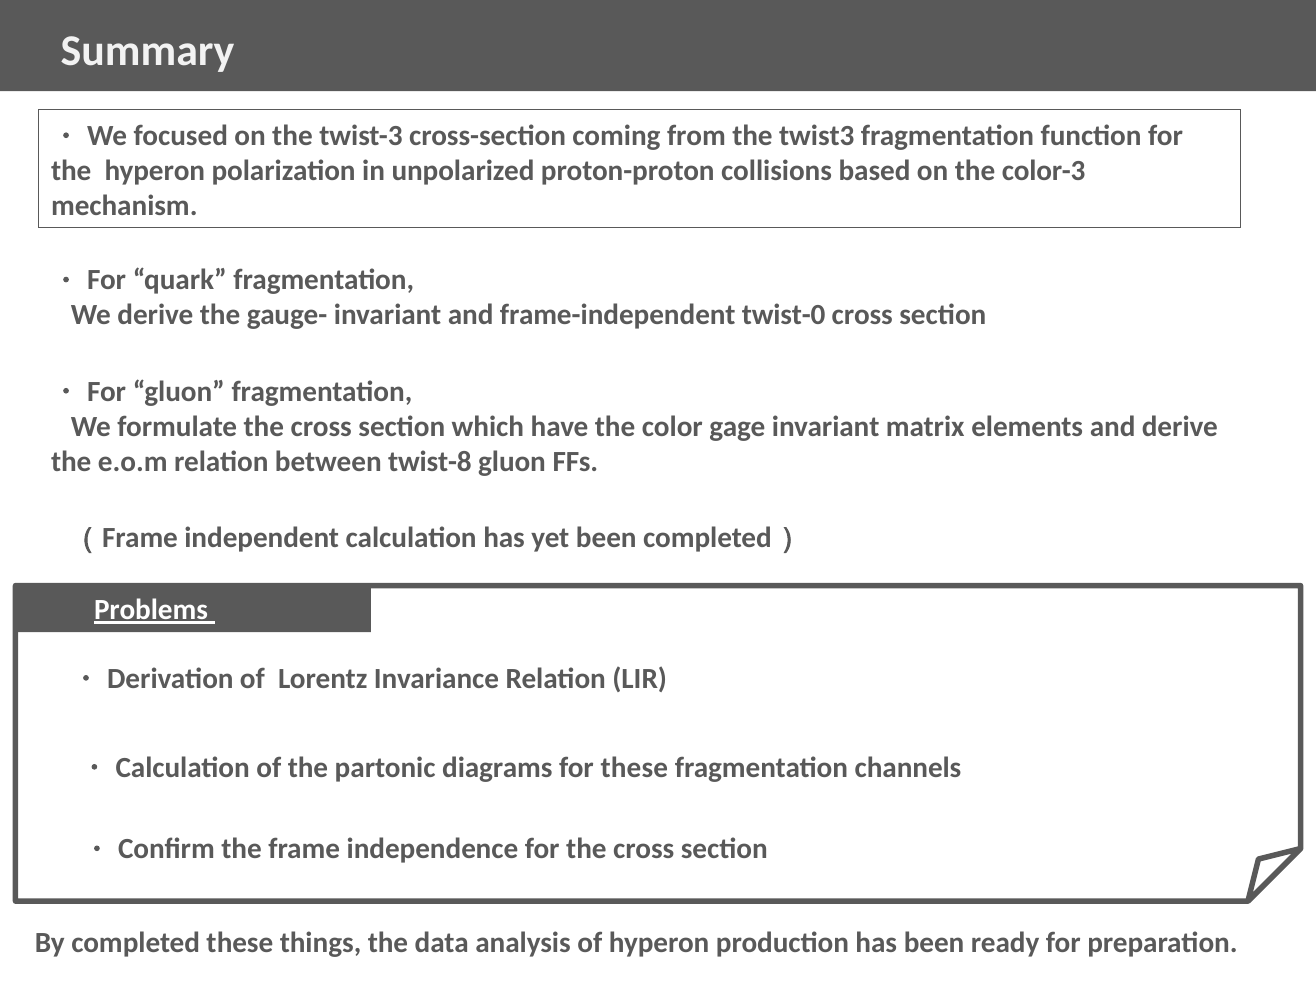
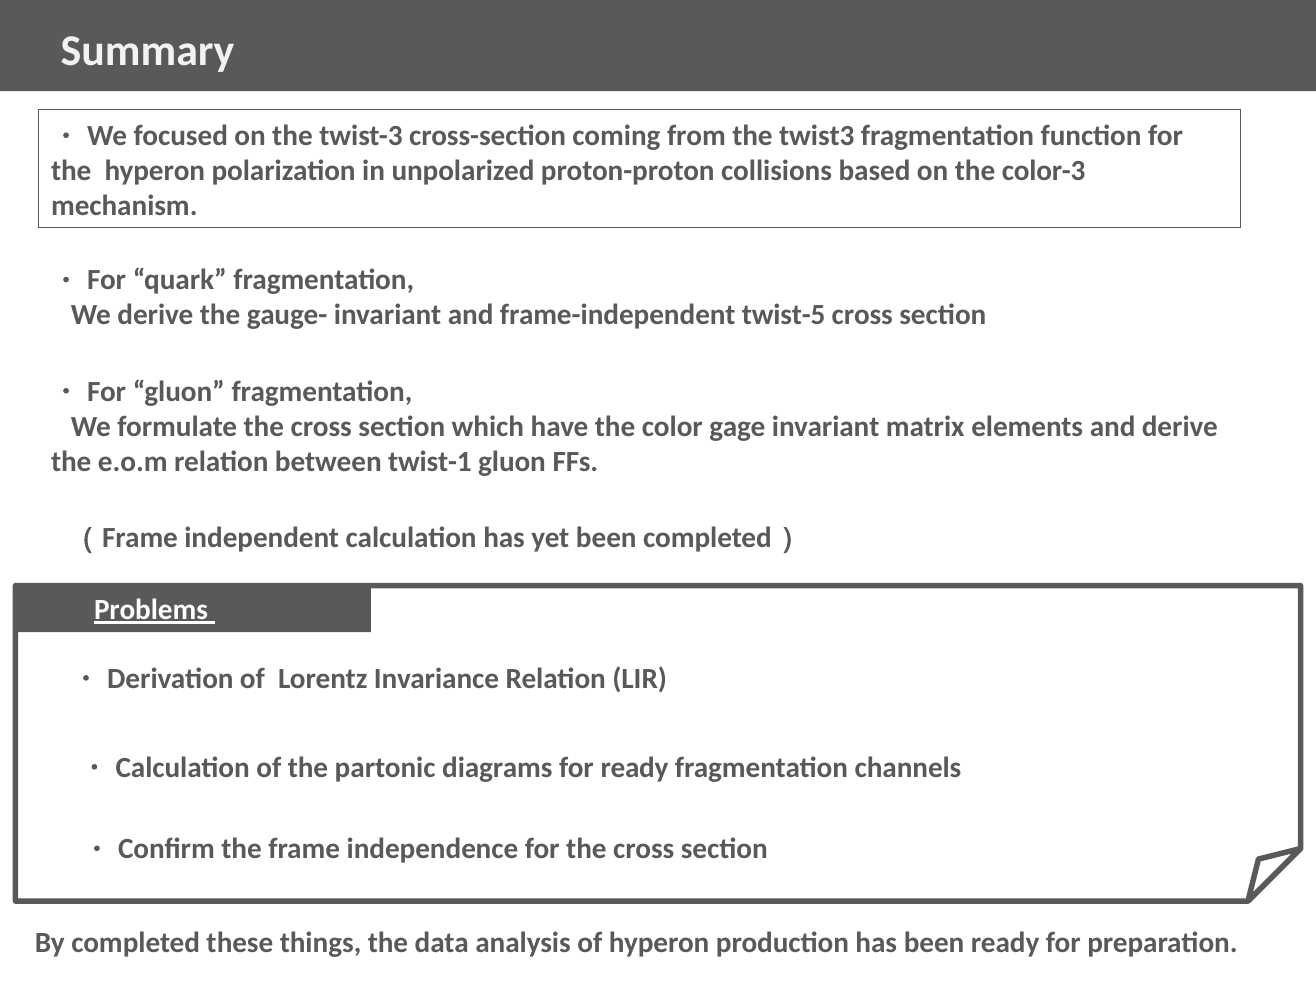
twist-0: twist-0 -> twist-5 (784, 315)
twist-8: twist-8 -> twist-1 (430, 462)
for these: these -> ready (634, 767)
